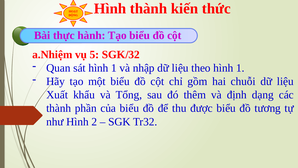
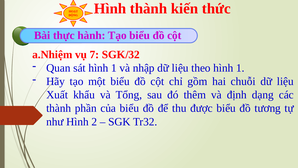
5: 5 -> 7 (94, 54)
